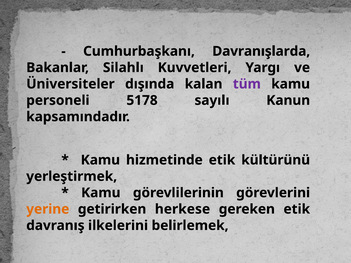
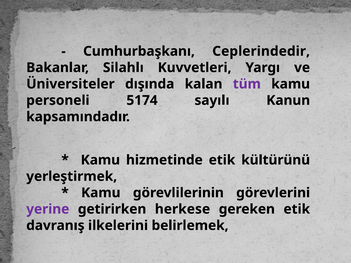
Davranışlarda: Davranışlarda -> Ceplerindedir (261, 51)
5178: 5178 -> 5174 (142, 100)
yerine colour: orange -> purple (48, 209)
